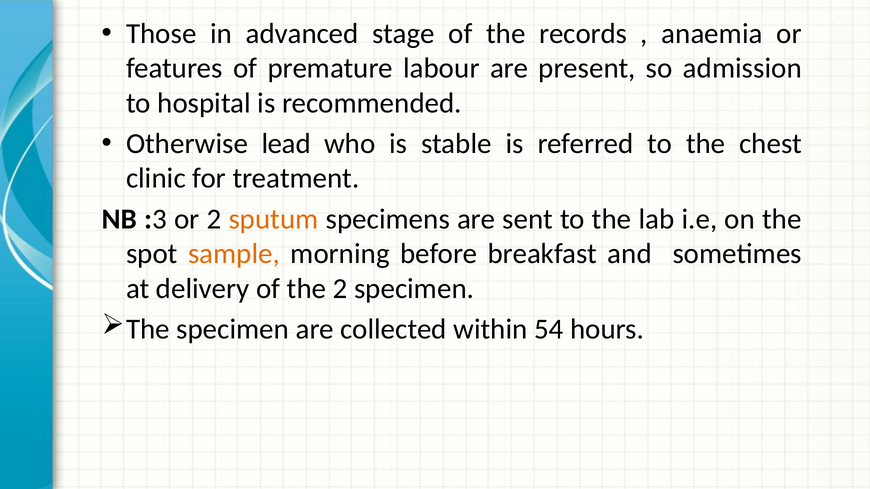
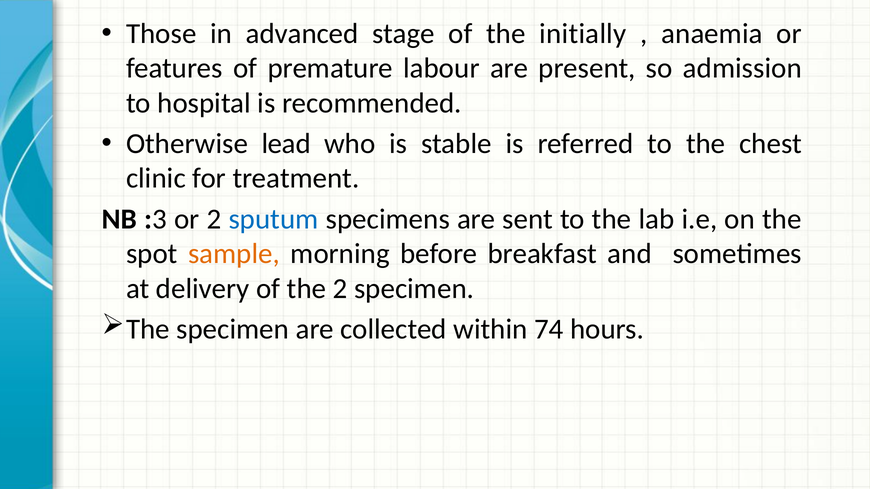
records: records -> initially (583, 33)
sputum colour: orange -> blue (274, 219)
54: 54 -> 74 (549, 329)
